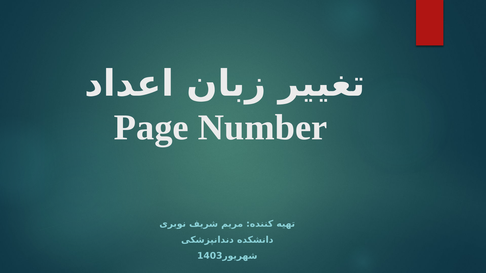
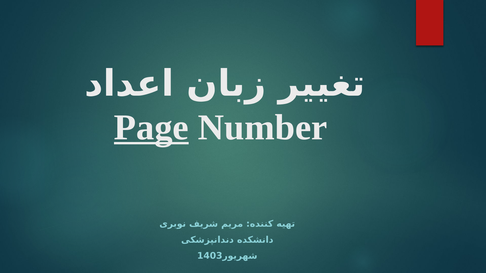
Page underline: none -> present (151, 128)
